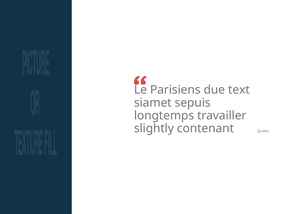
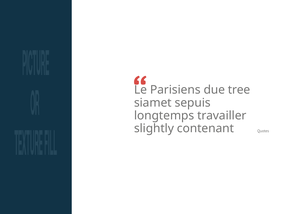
text: text -> tree (239, 90)
